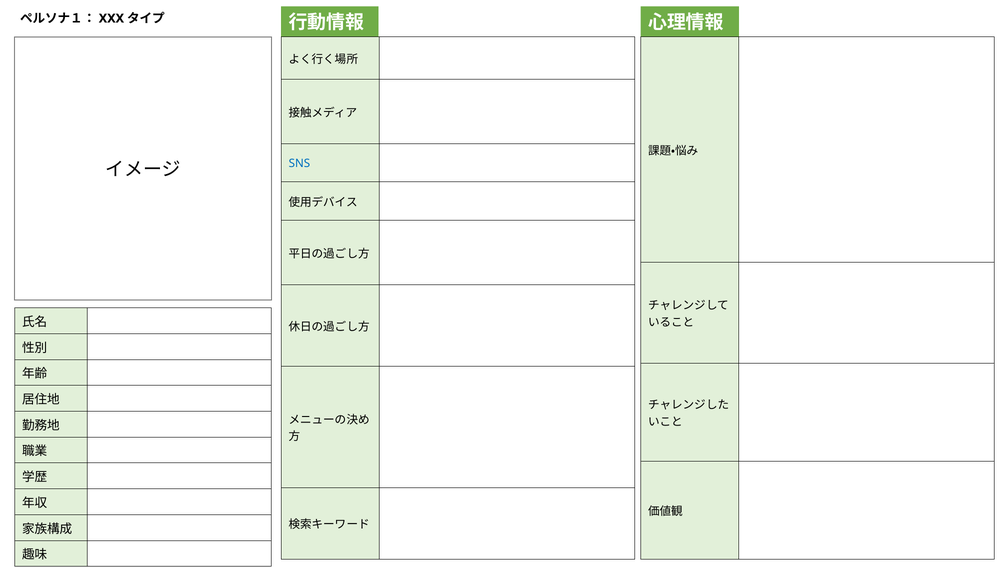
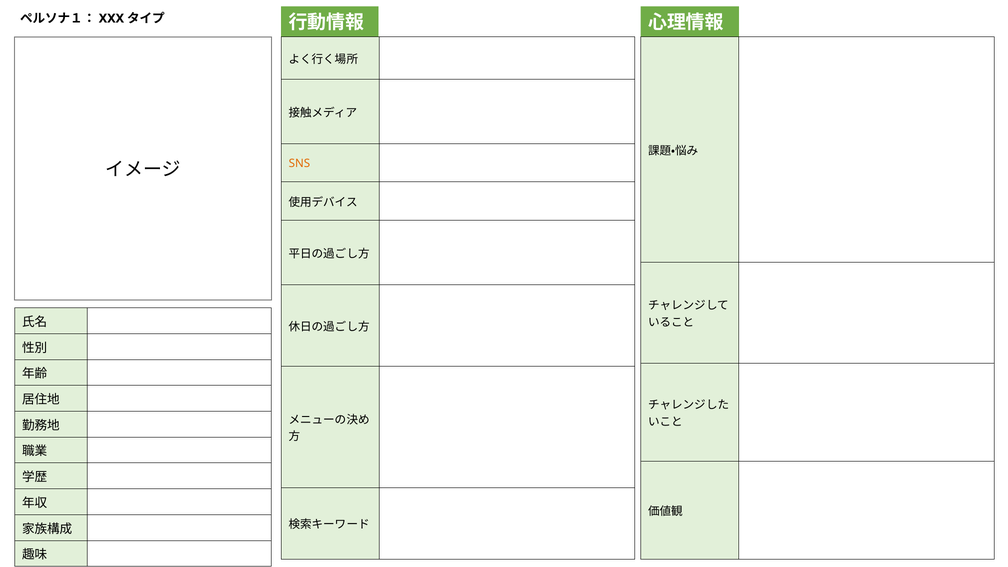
SNS colour: blue -> orange (299, 164)
